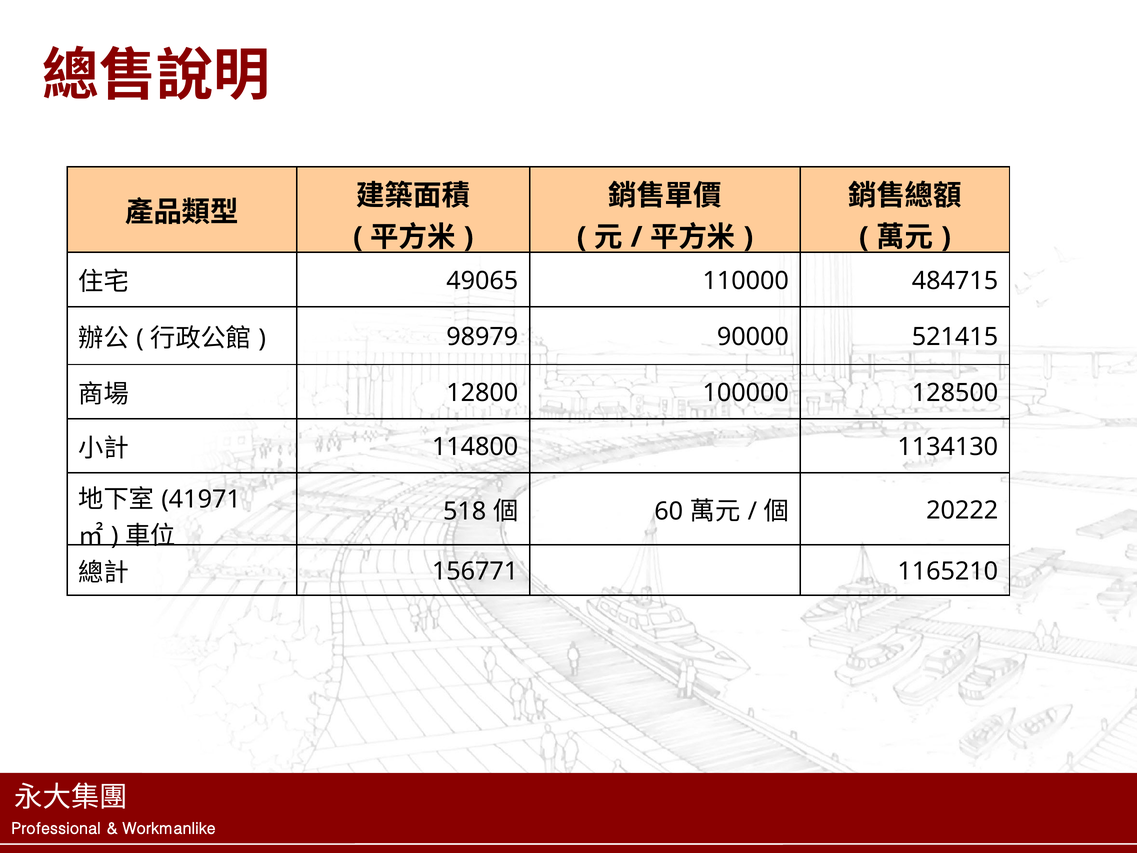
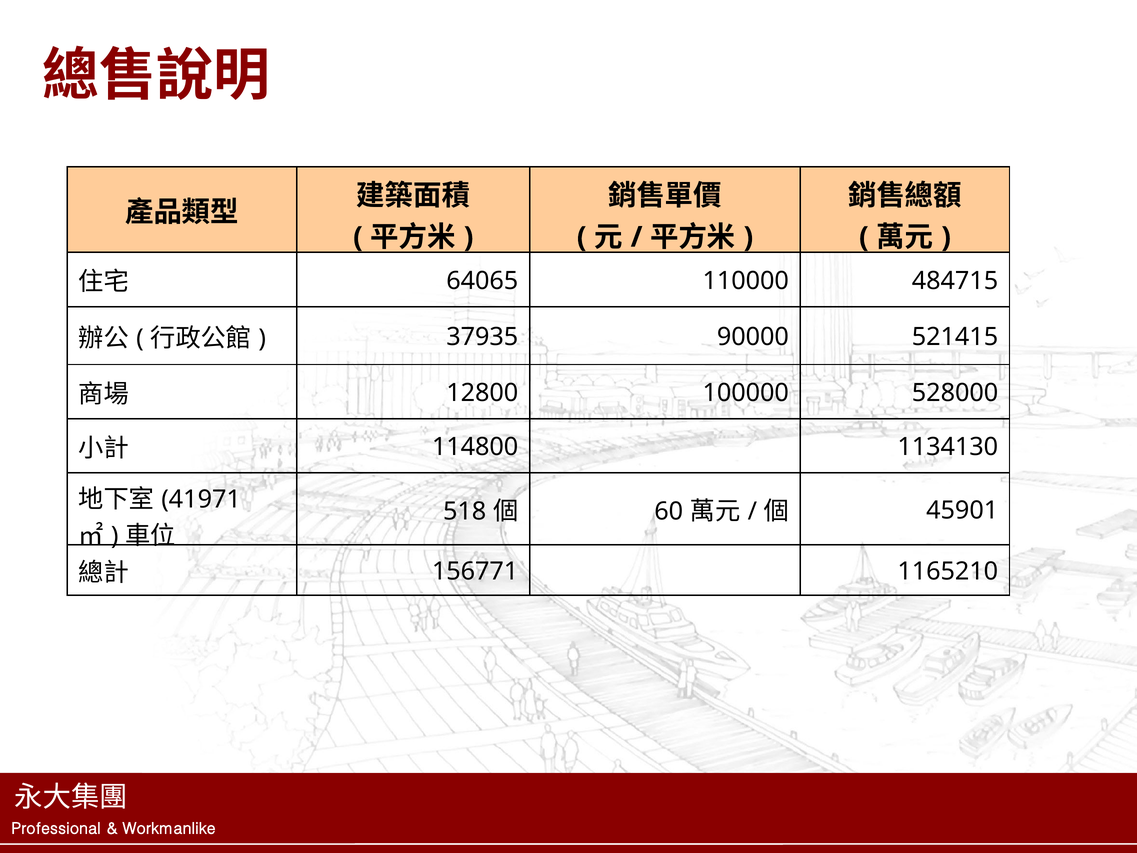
49065: 49065 -> 64065 (482, 281)
98979: 98979 -> 37935 (482, 337)
128500: 128500 -> 528000 (955, 393)
20222: 20222 -> 45901 (962, 510)
